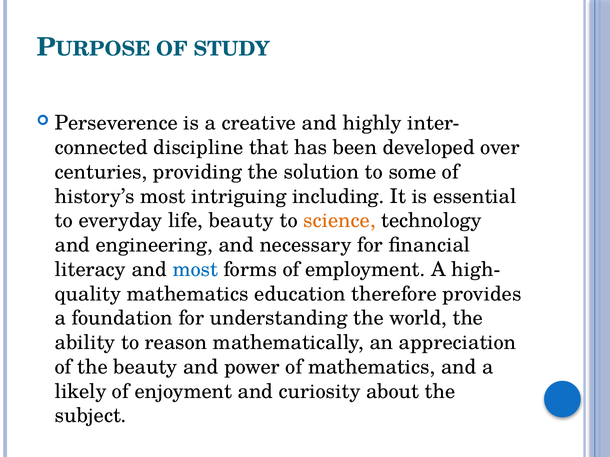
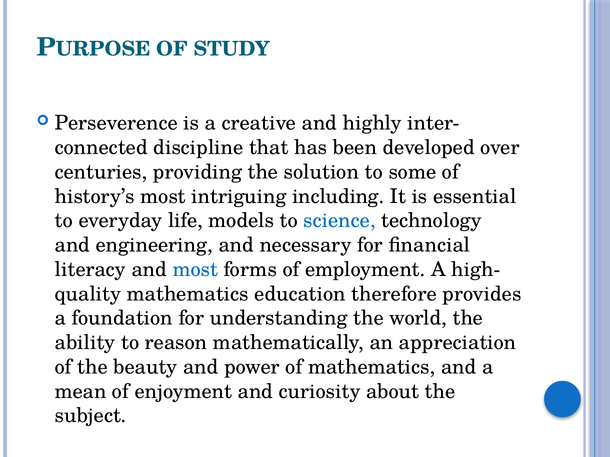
life beauty: beauty -> models (241, 221)
science colour: orange -> blue (340, 221)
likely: likely -> mean (81, 392)
